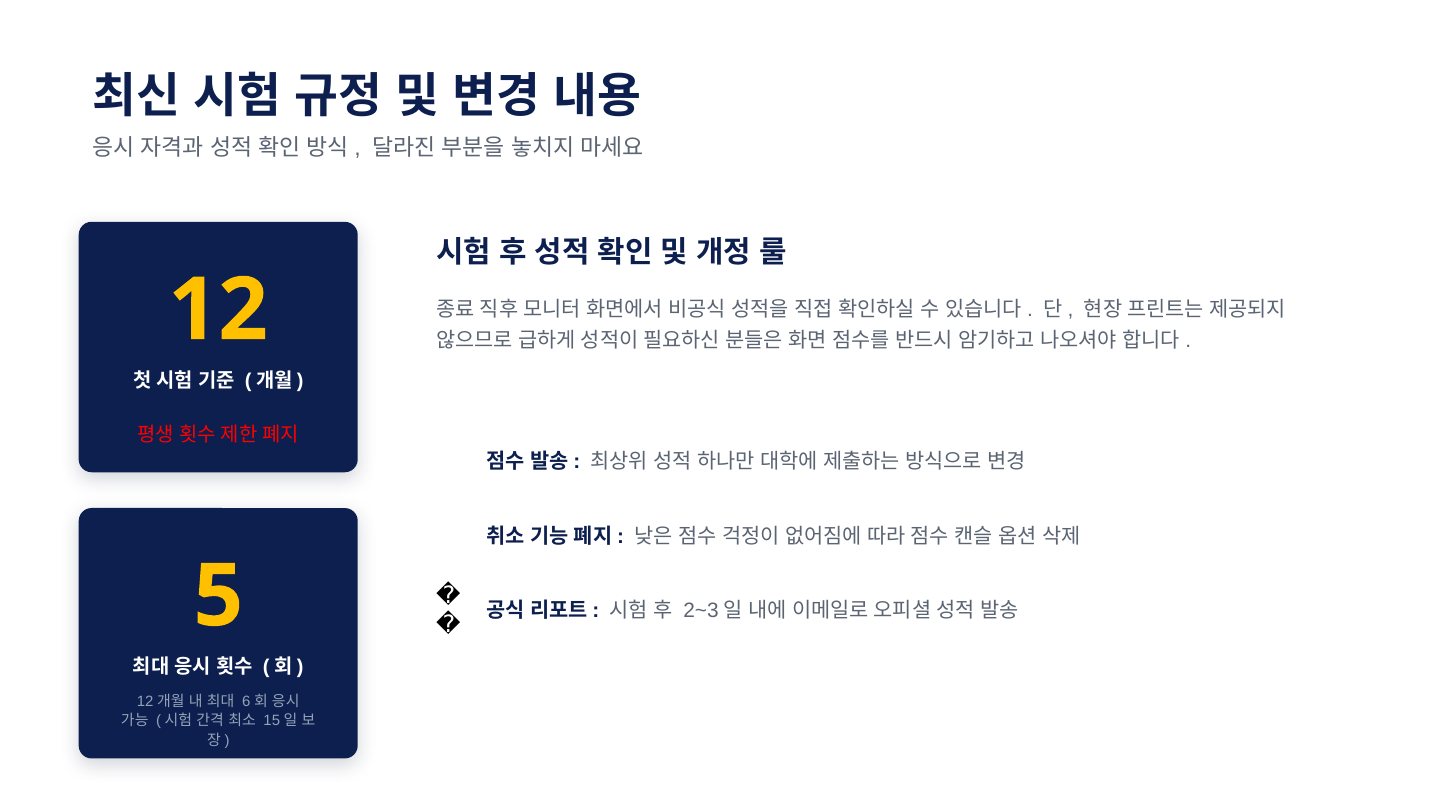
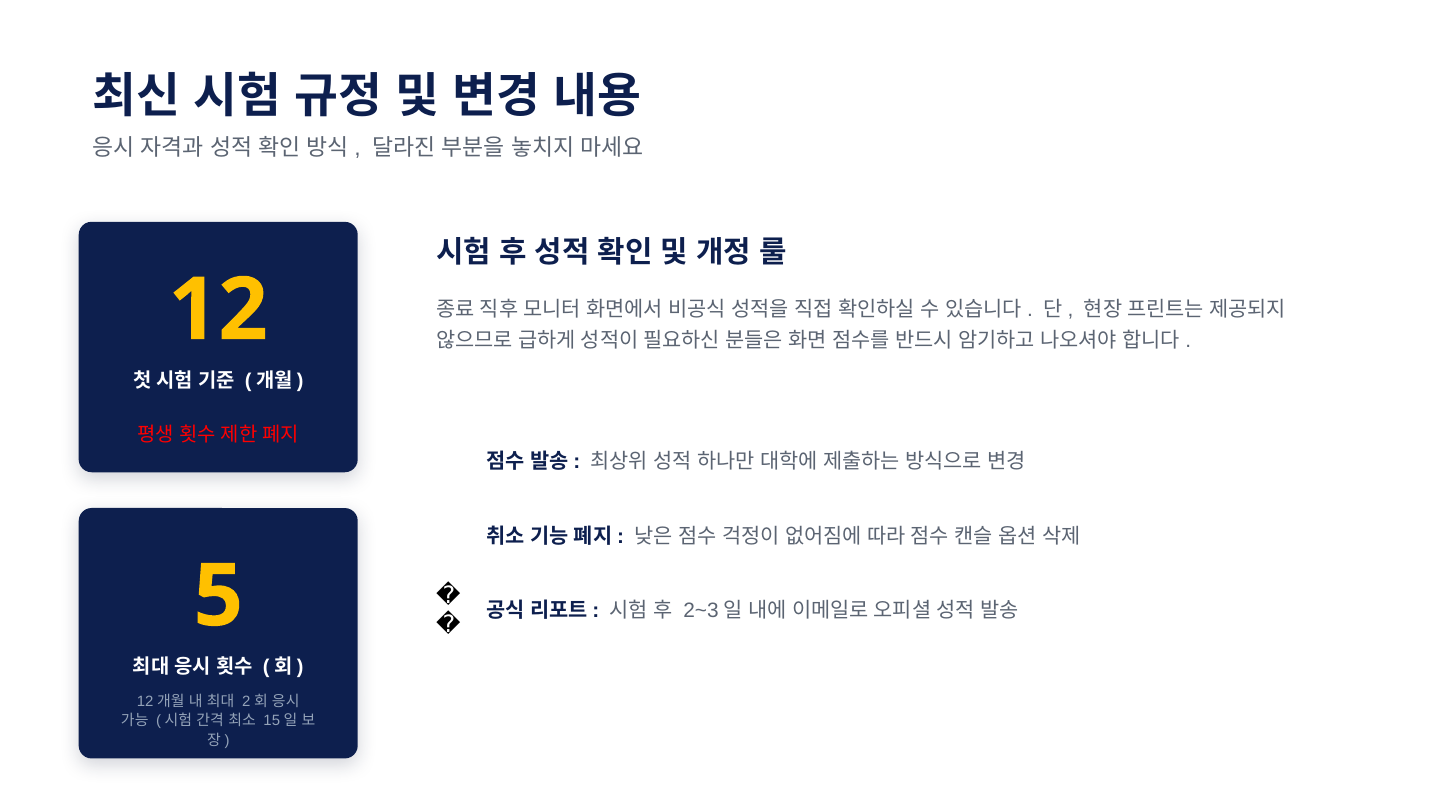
6: 6 -> 2 (246, 701)
